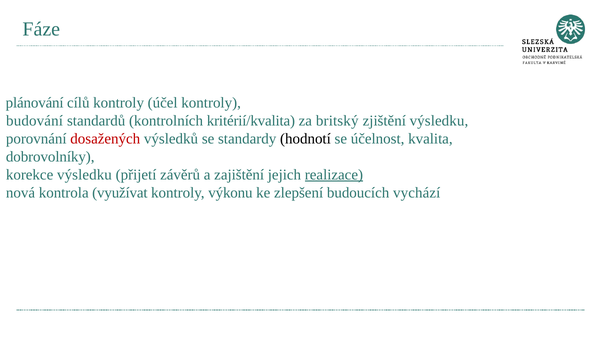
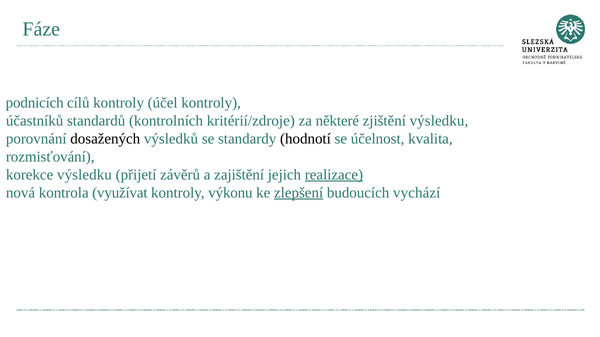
plánování: plánování -> podnicích (35, 103)
budování: budování -> účastníků (35, 121)
kritérií/kvalita: kritérií/kvalita -> kritérií/zdroje (251, 121)
britský: britský -> některé (337, 121)
dosažených colour: red -> black (105, 139)
dobrovolníky: dobrovolníky -> rozmisťování (50, 157)
zlepšení underline: none -> present (299, 193)
